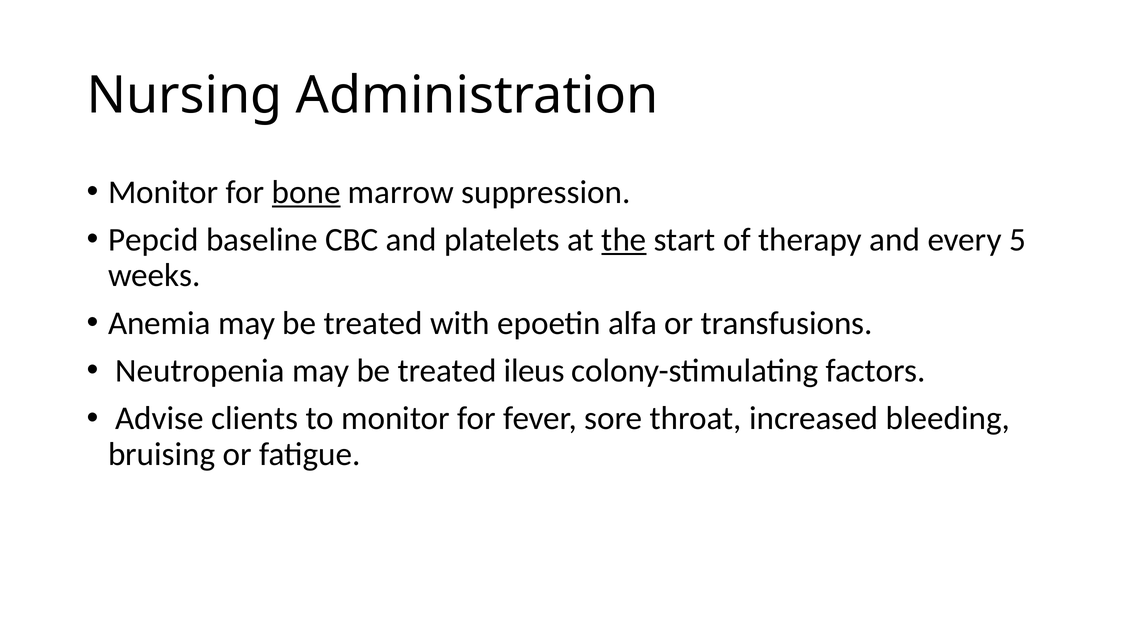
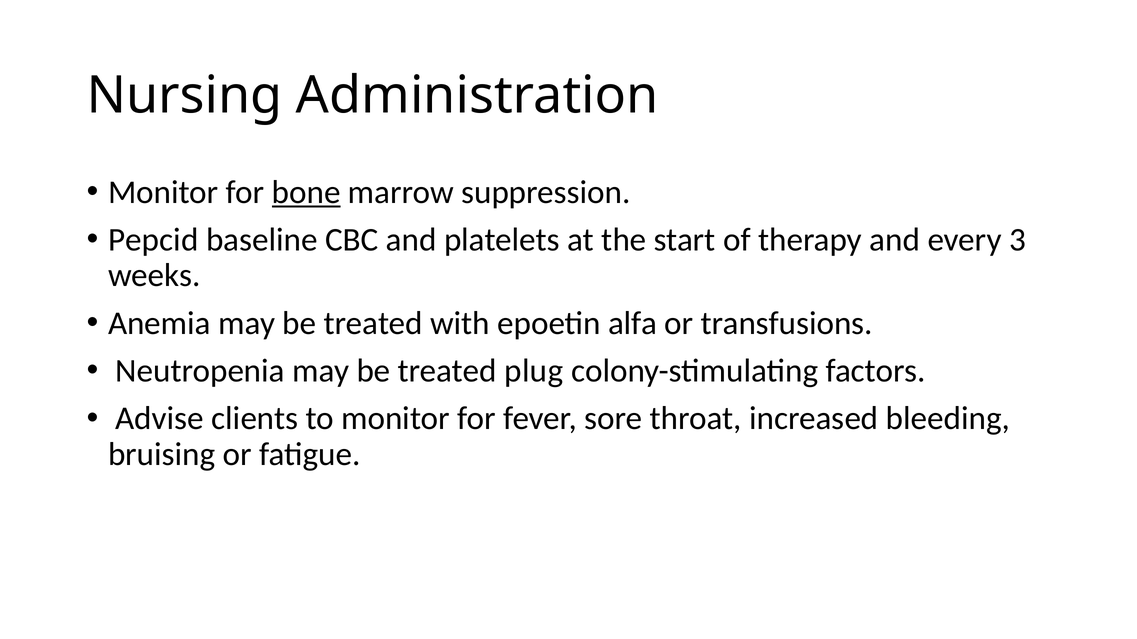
the underline: present -> none (624, 240)
5: 5 -> 3 (1017, 240)
ileus: ileus -> plug (534, 371)
